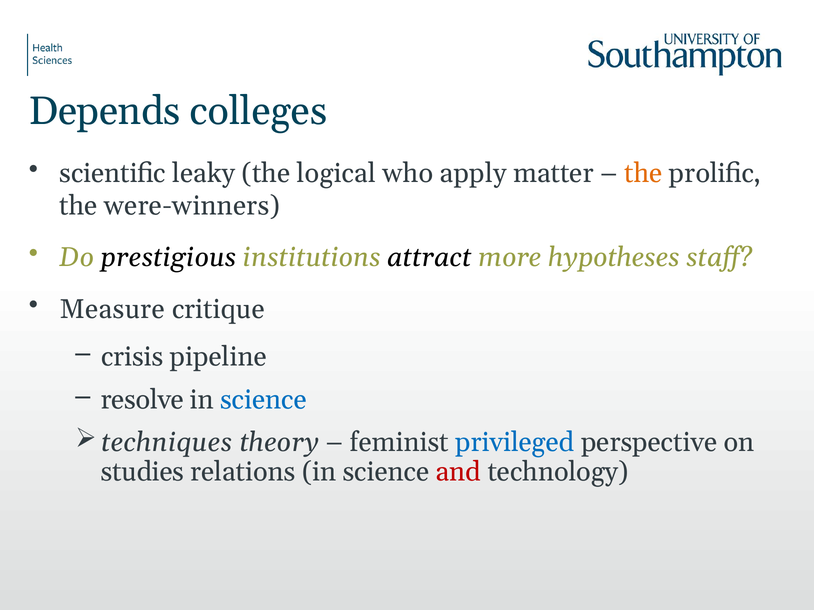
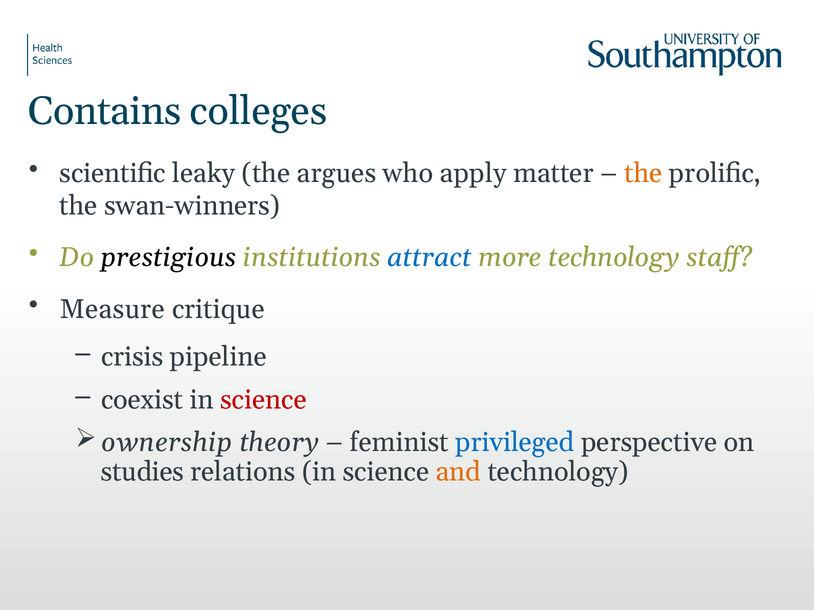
Depends: Depends -> Contains (105, 111)
logical: logical -> argues (337, 174)
were-winners: were-winners -> swan-winners (192, 206)
attract colour: black -> blue (429, 258)
more hypotheses: hypotheses -> technology (614, 258)
resolve: resolve -> coexist (142, 400)
science colour: blue -> red (263, 400)
techniques: techniques -> ownership (167, 443)
and colour: red -> orange (458, 472)
